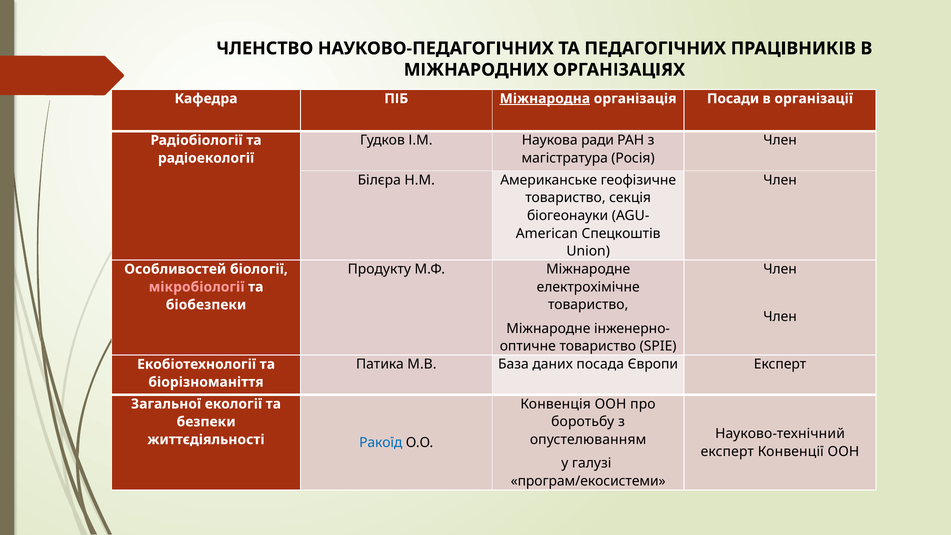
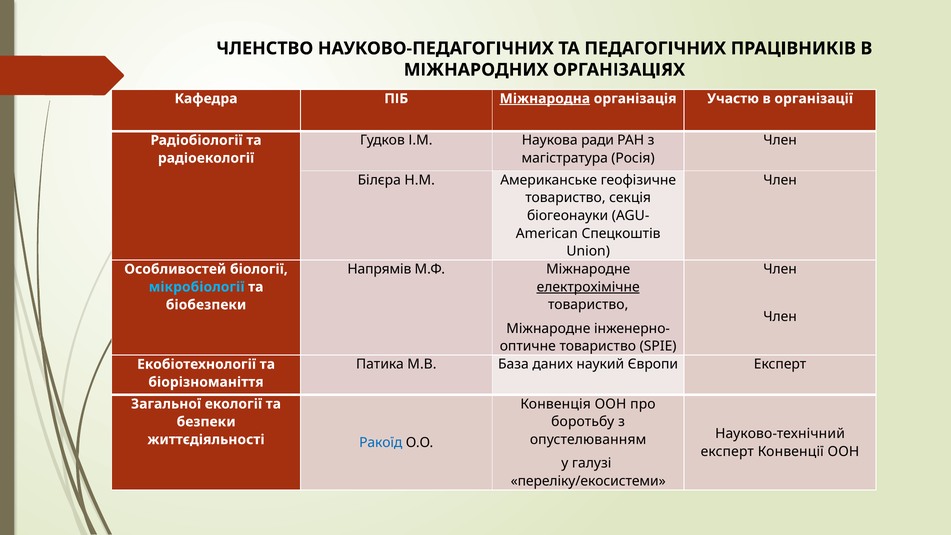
Посади: Посади -> Участю (733, 99)
Продукту: Продукту -> Напрямів (379, 269)
електрохімічне underline: none -> present (588, 287)
мікробіології colour: pink -> light blue (197, 287)
посада: посада -> наукий (600, 364)
програм/екосистеми: програм/екосистеми -> переліку/екосистеми (588, 481)
